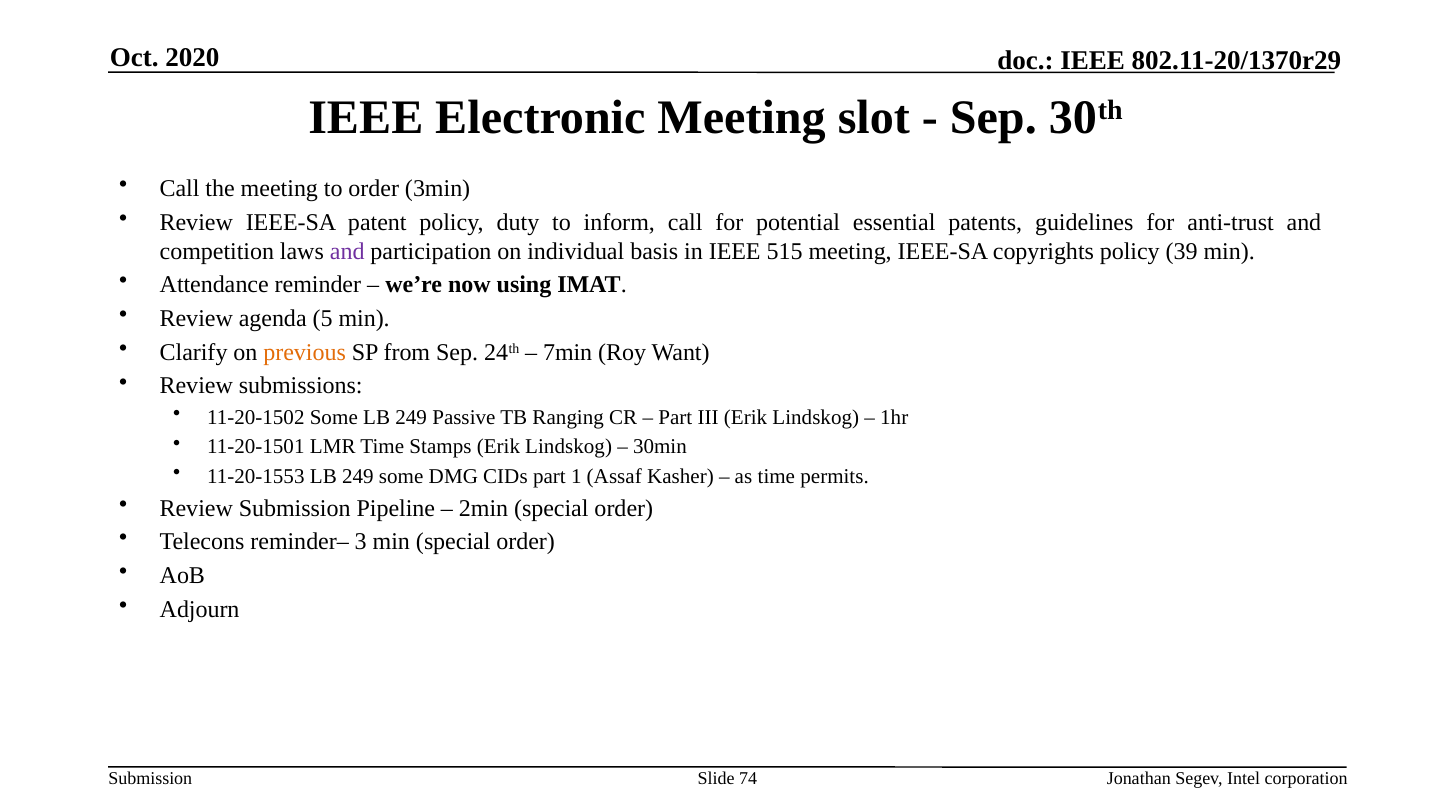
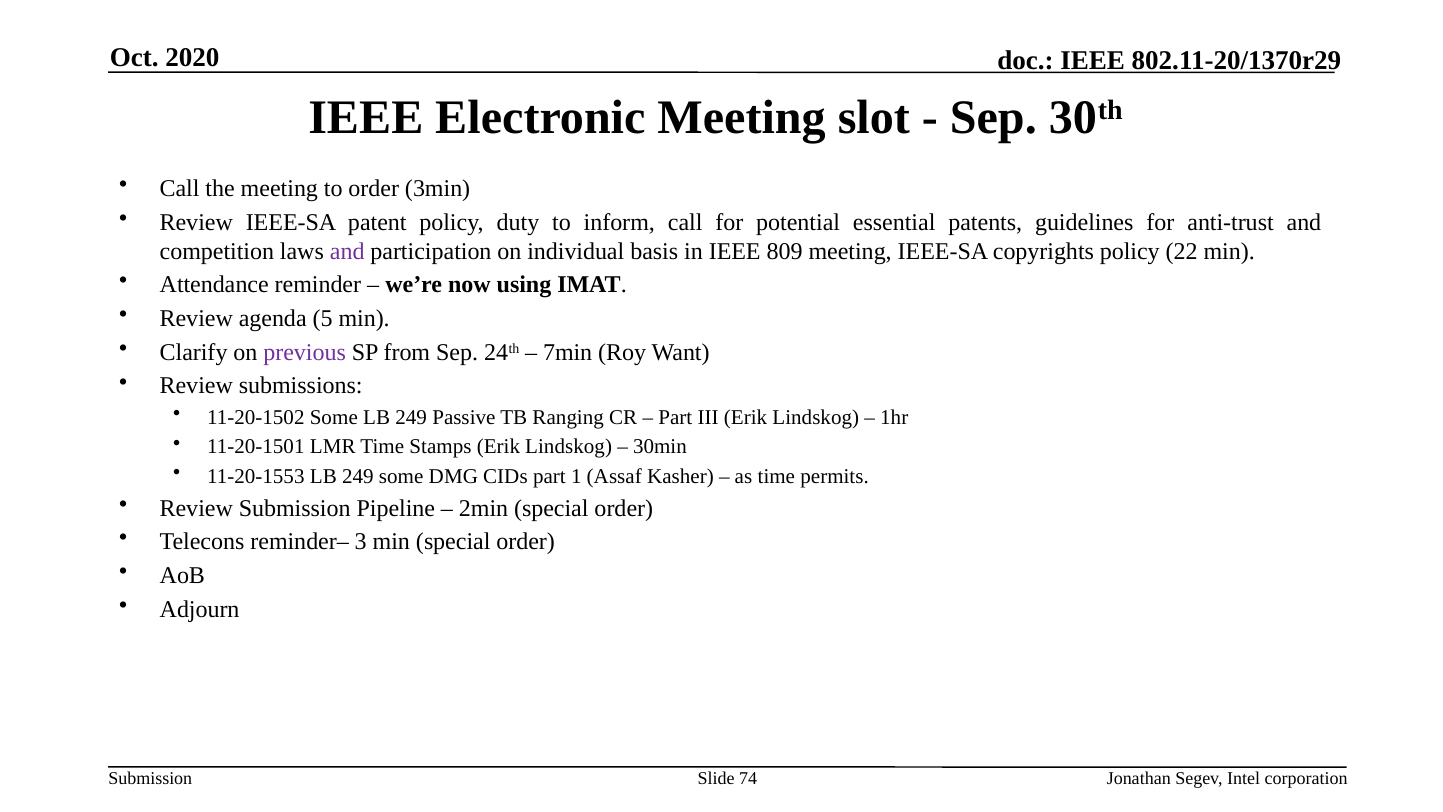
515: 515 -> 809 (785, 251)
39: 39 -> 22 (1182, 251)
previous colour: orange -> purple (305, 352)
